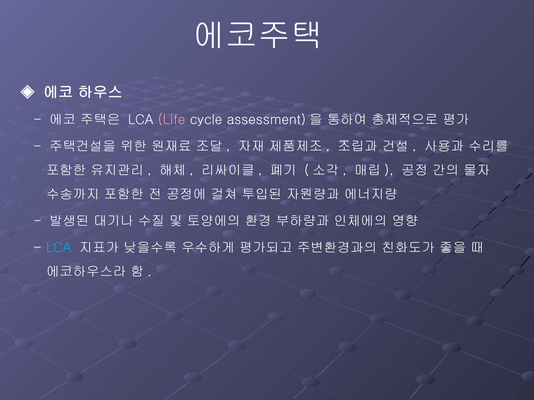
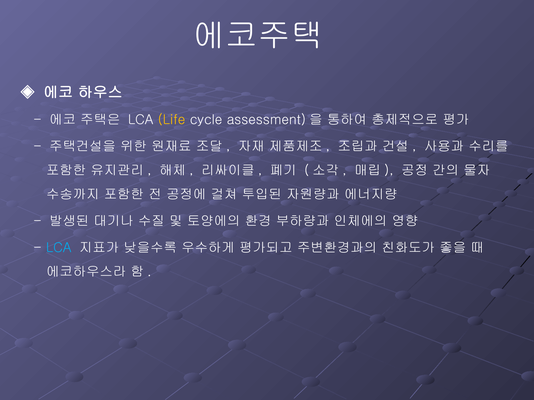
Life colour: pink -> yellow (172, 120)
